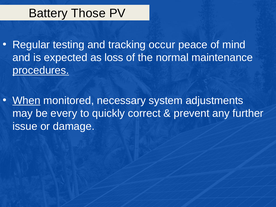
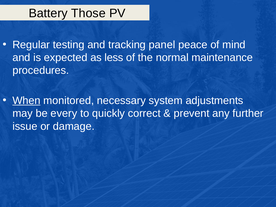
occur: occur -> panel (162, 45)
loss: loss -> less (114, 58)
procedures underline: present -> none (41, 70)
